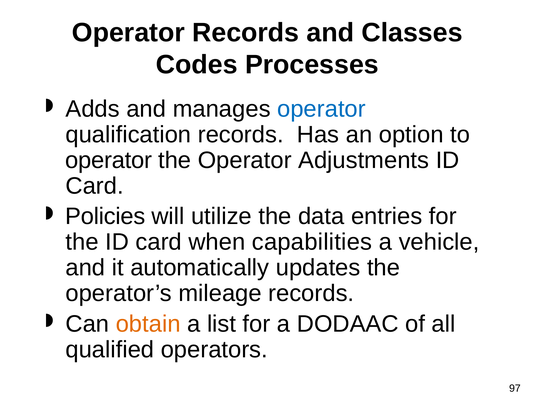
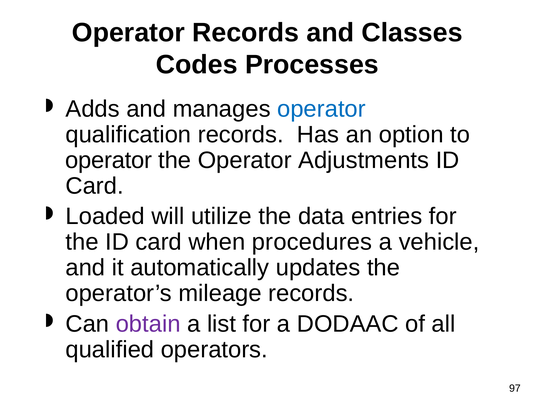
Policies: Policies -> Loaded (105, 217)
capabilities: capabilities -> procedures (312, 242)
obtain colour: orange -> purple (148, 324)
